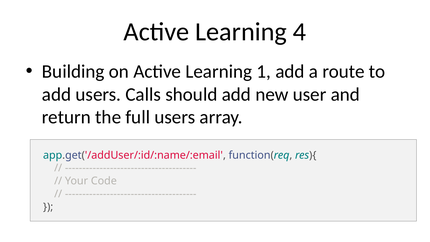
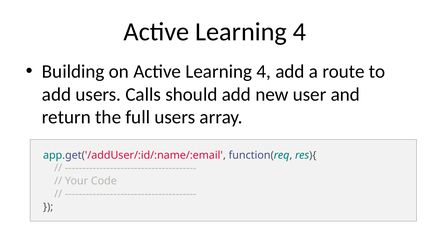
on Active Learning 1: 1 -> 4 (264, 71)
